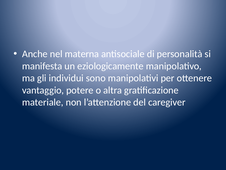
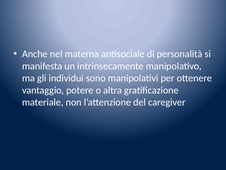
eziologicamente: eziologicamente -> intrinsecamente (110, 66)
